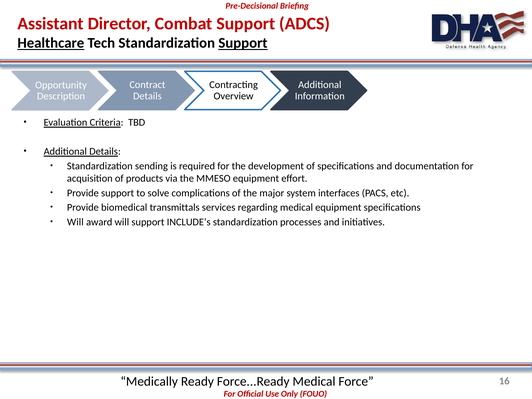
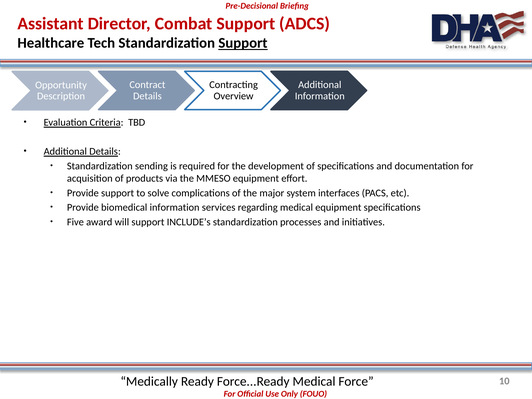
Healthcare underline: present -> none (51, 43)
biomedical transmittals: transmittals -> information (175, 207)
Will: Will -> Five (75, 222)
16: 16 -> 10 (504, 381)
